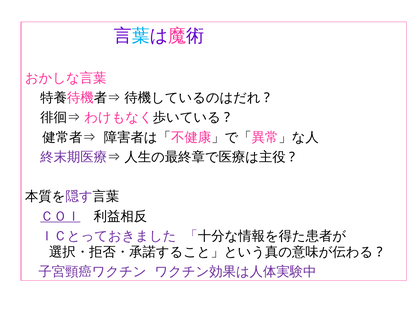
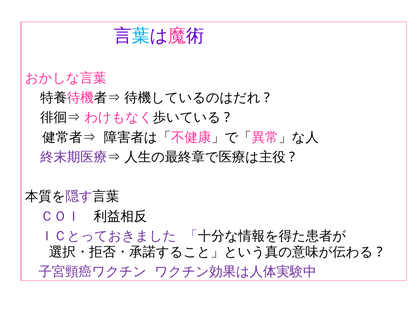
ＣＯＩ underline: present -> none (60, 216)
